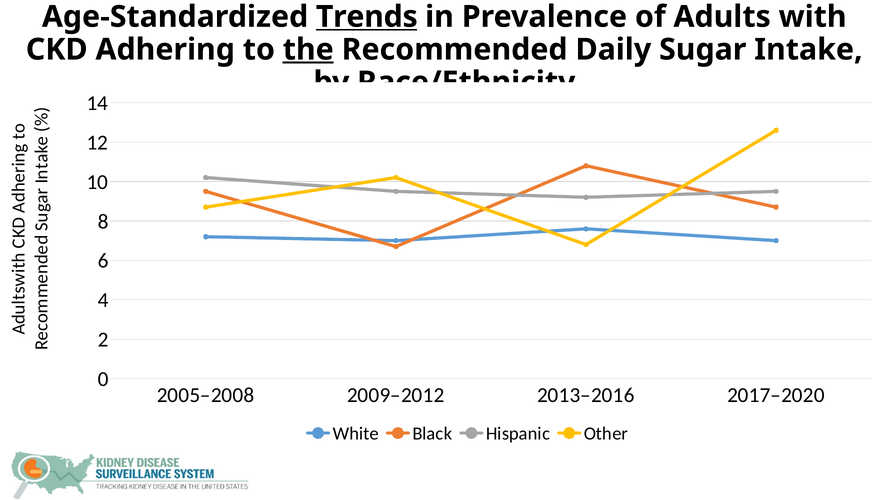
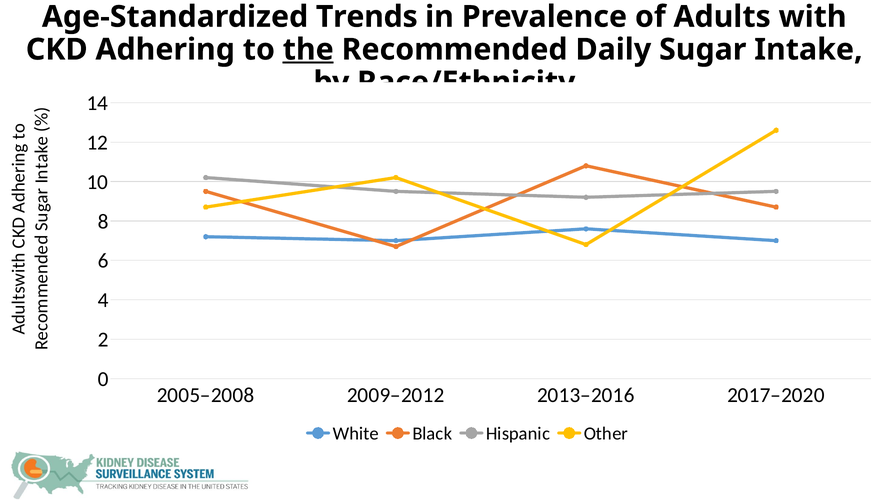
Trends underline: present -> none (367, 17)
